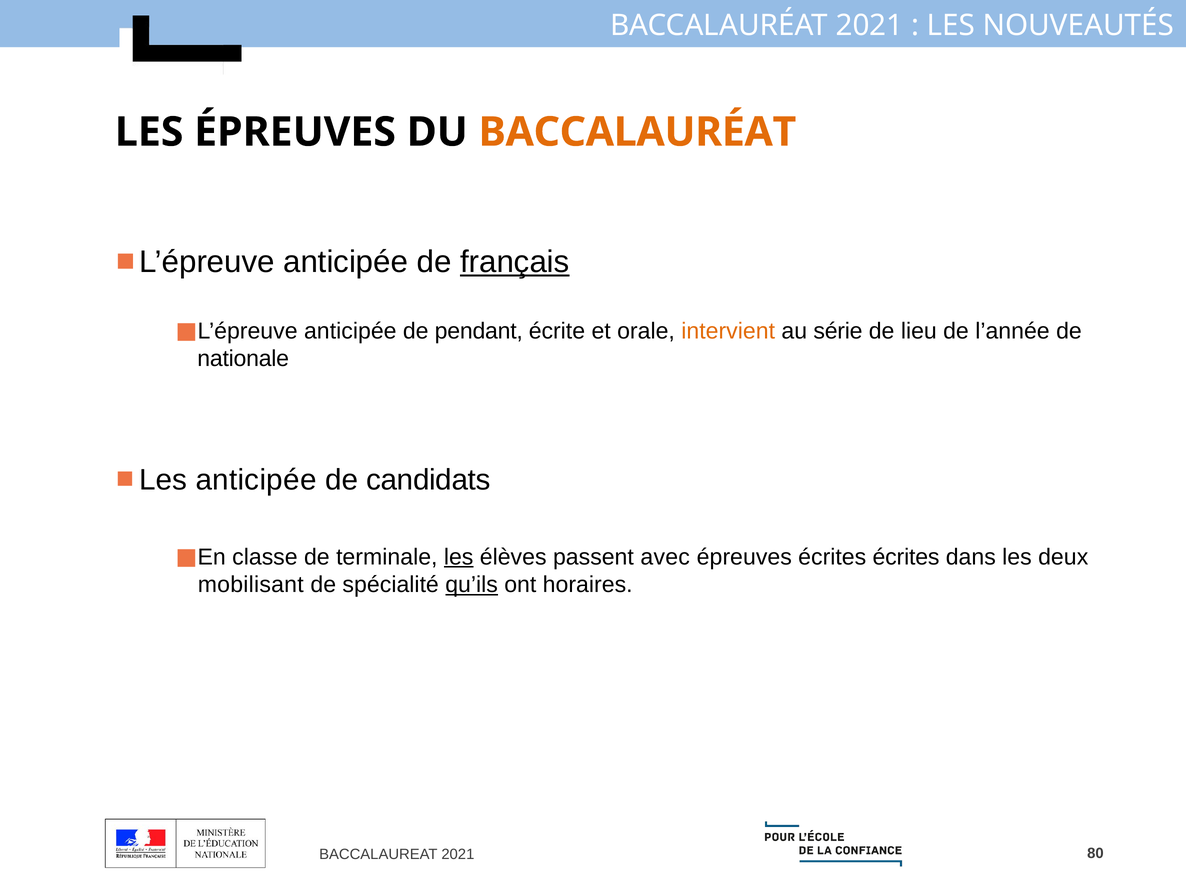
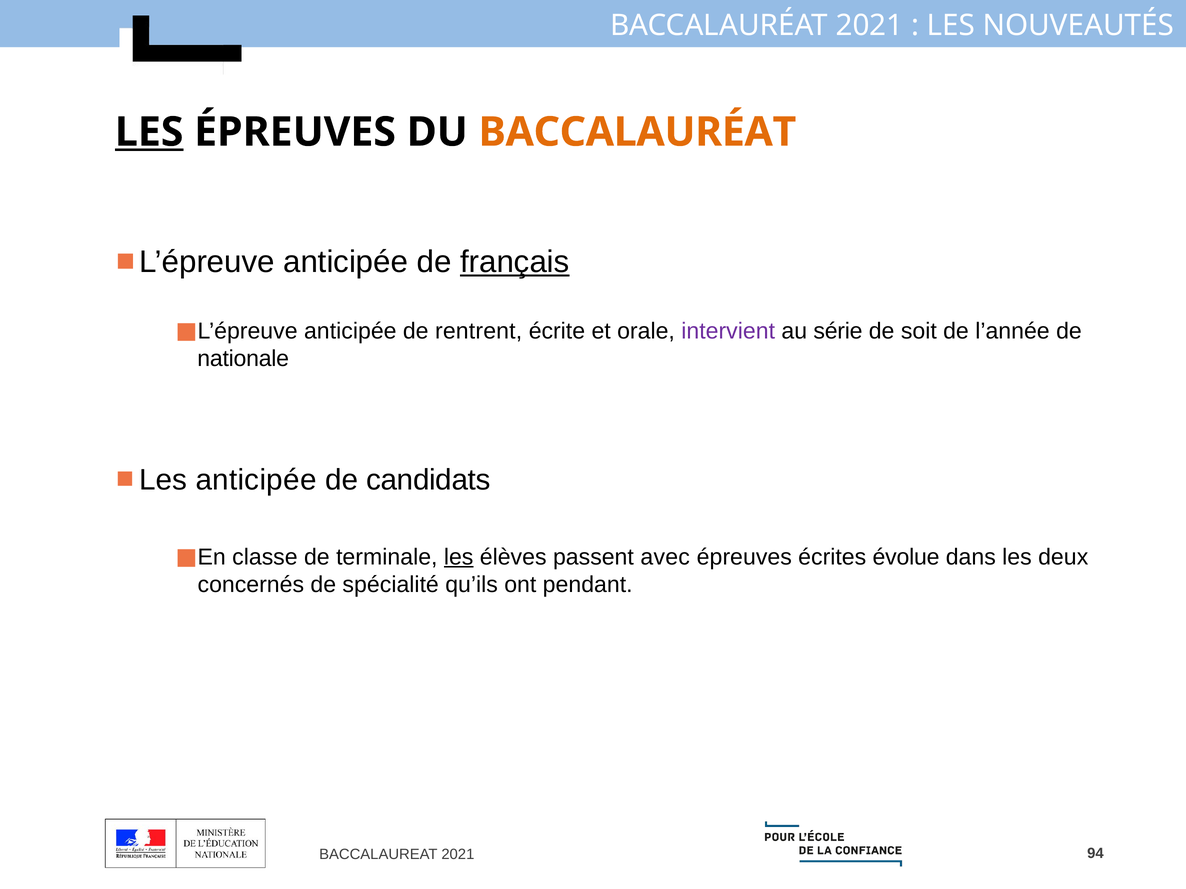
LES underline: none -> present (149, 132)
pendant: pendant -> rentrent (479, 331)
intervient colour: orange -> purple (728, 331)
lieu: lieu -> soit (919, 331)
écrites écrites: écrites -> évolue (906, 557)
mobilisant: mobilisant -> concernés (251, 585)
qu’ils underline: present -> none (472, 585)
horaires: horaires -> pendant (588, 585)
80: 80 -> 94 (1095, 854)
